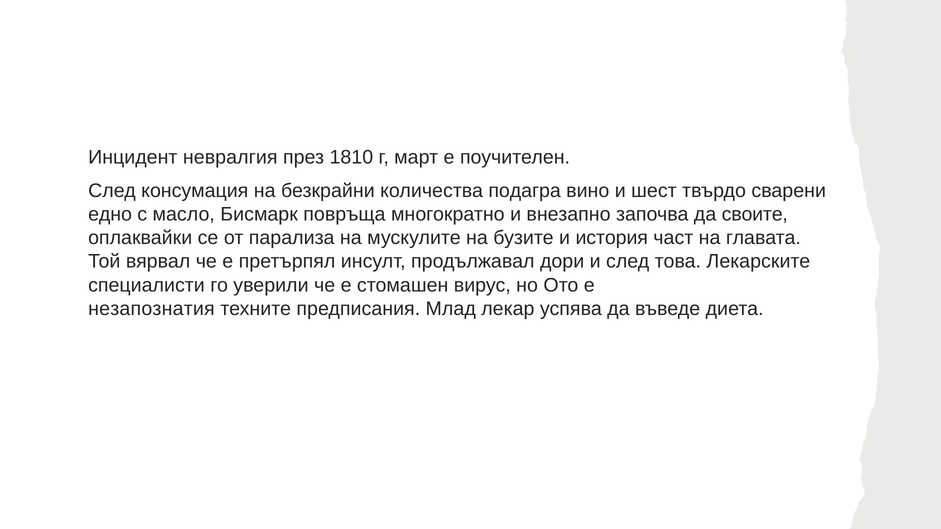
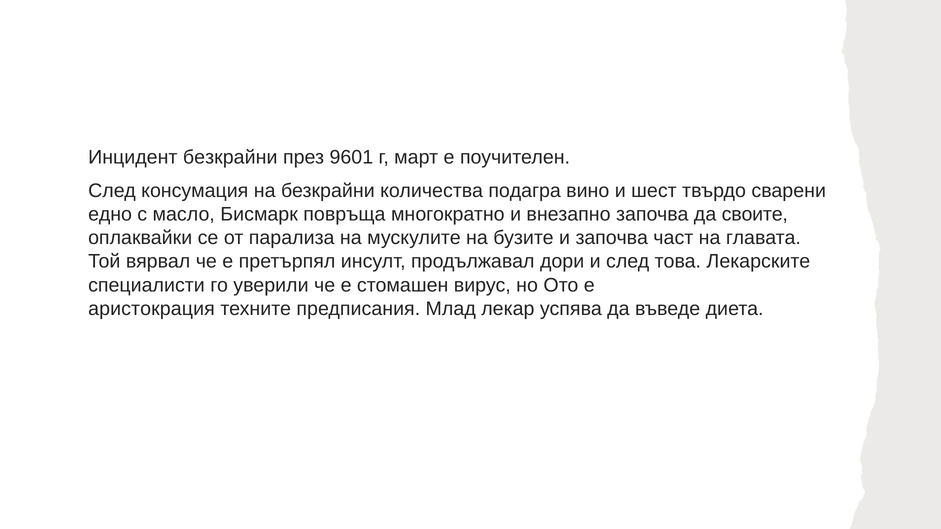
Инцидент невралгия: невралгия -> безкрайни (230, 158)
1810: 1810 -> 9601 (351, 158)
и история: история -> започва (612, 238)
незапознатия: незапознатия -> аристокрация (151, 309)
